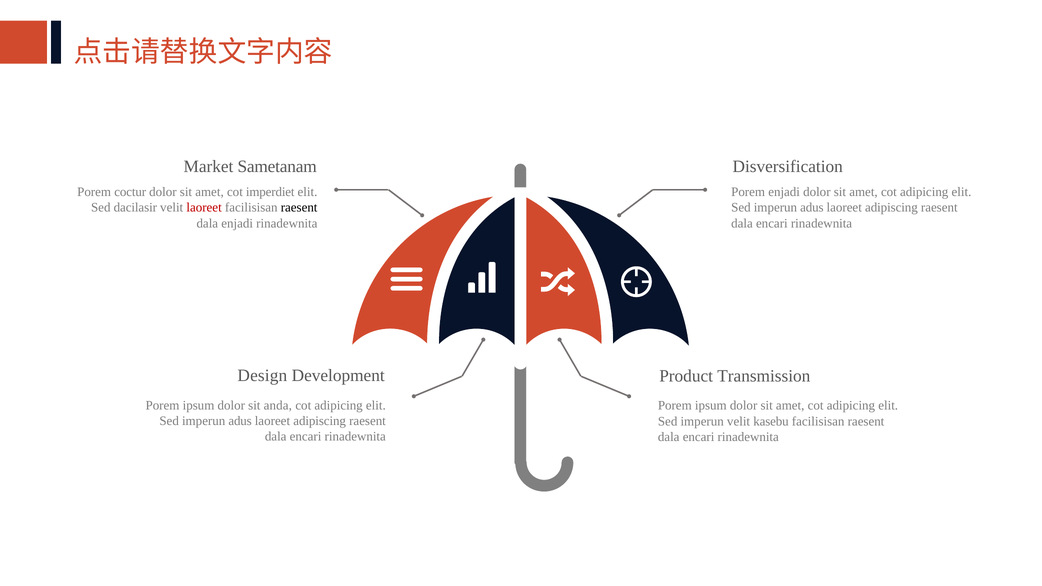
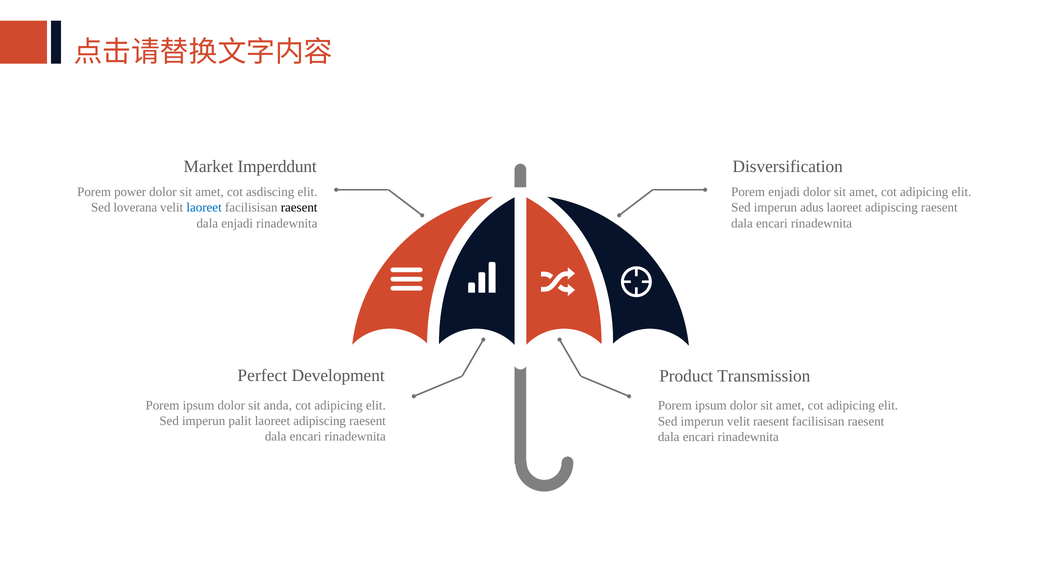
Sametanam: Sametanam -> Imperddunt (277, 167)
coctur: coctur -> power (130, 192)
imperdiet: imperdiet -> asdiscing (270, 192)
dacilasir: dacilasir -> loverana (135, 208)
laoreet colour: red -> blue (204, 208)
Design: Design -> Perfect (262, 376)
adus: adus -> palit (240, 421)
velit kasebu: kasebu -> raesent (771, 421)
